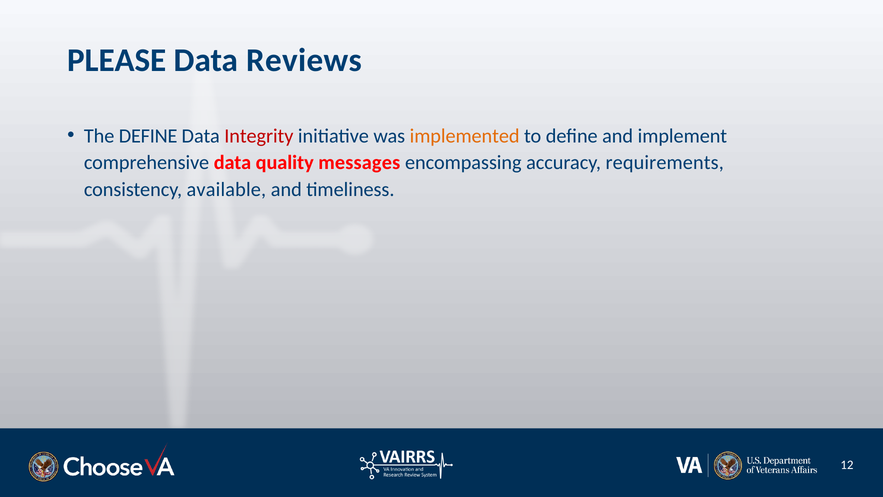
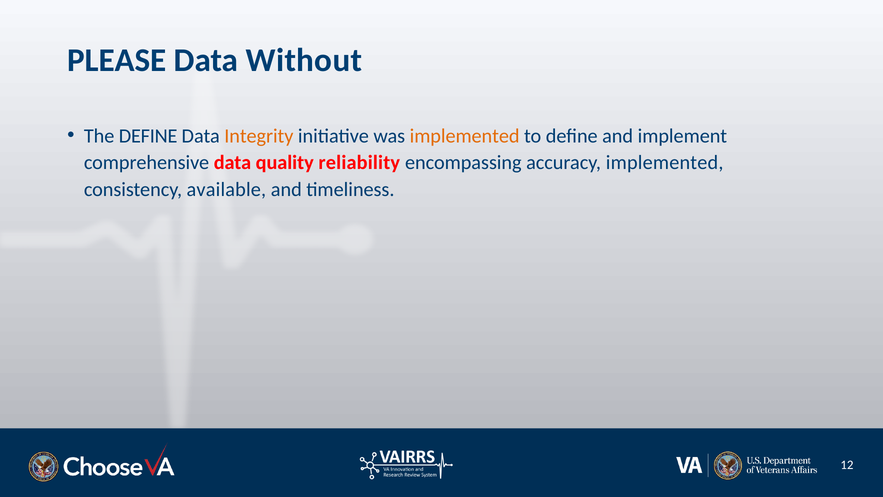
Reviews: Reviews -> Without (304, 60)
Integrity colour: red -> orange (259, 136)
messages: messages -> reliability (359, 163)
accuracy requirements: requirements -> implemented (665, 163)
